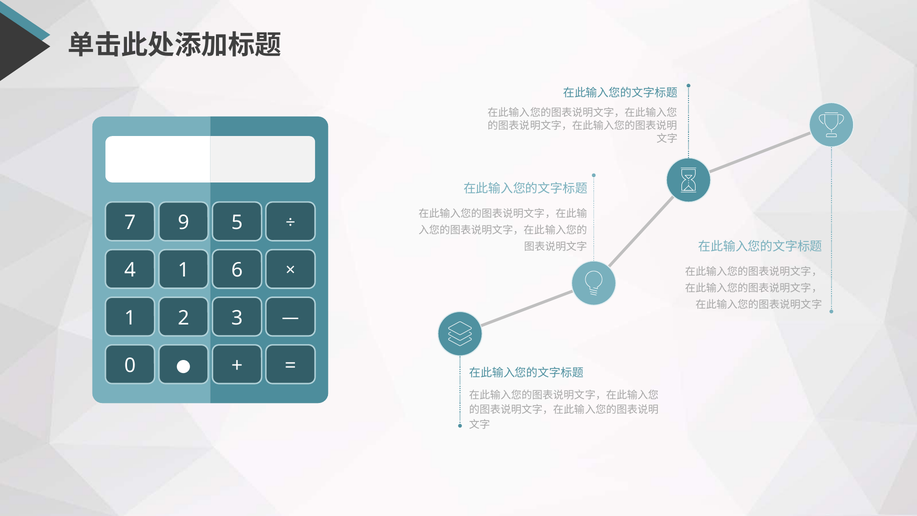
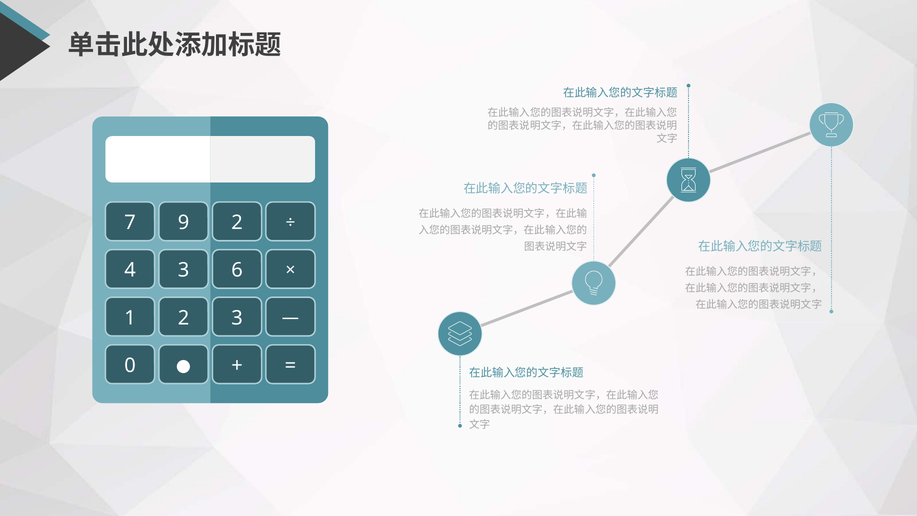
9 5: 5 -> 2 (237, 223)
4 1: 1 -> 3 (183, 270)
